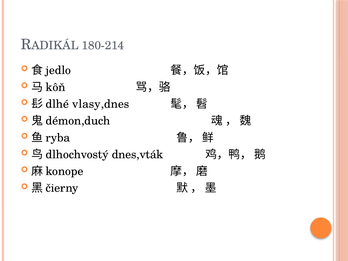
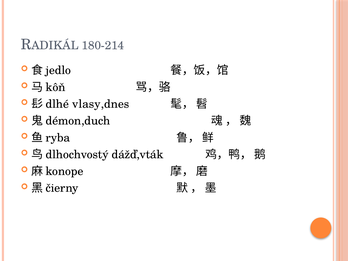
dnes,vták: dnes,vták -> dážď,vták (138, 155)
